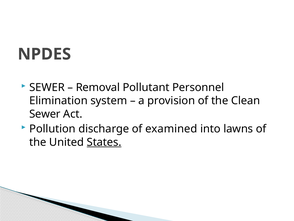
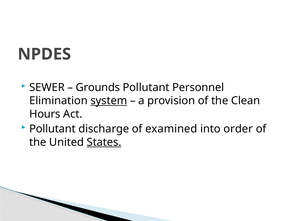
Removal: Removal -> Grounds (98, 87)
system underline: none -> present (109, 100)
Sewer: Sewer -> Hours (45, 114)
Pollution: Pollution -> Pollutant (52, 129)
lawns: lawns -> order (238, 129)
